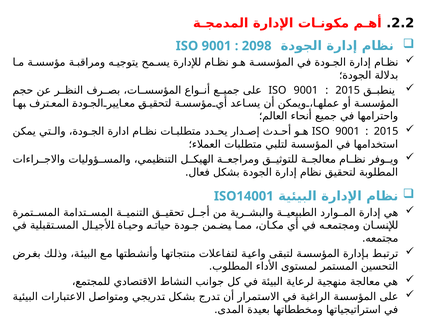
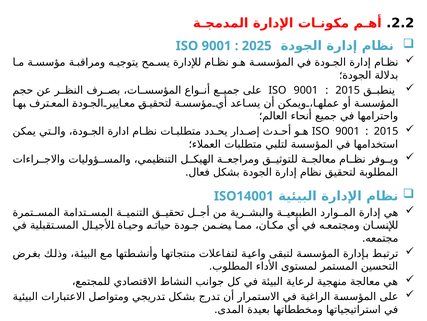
2098: 2098 -> 2025 (257, 46)
